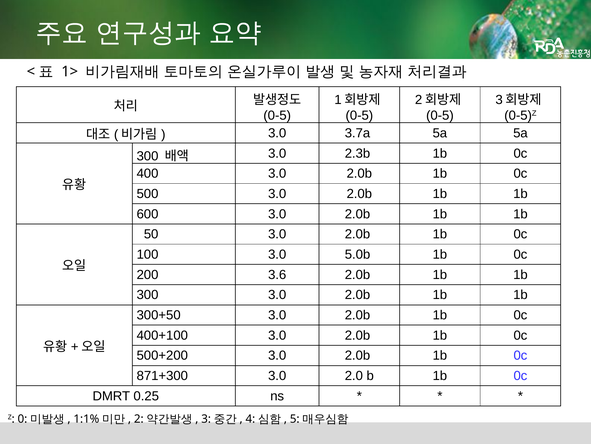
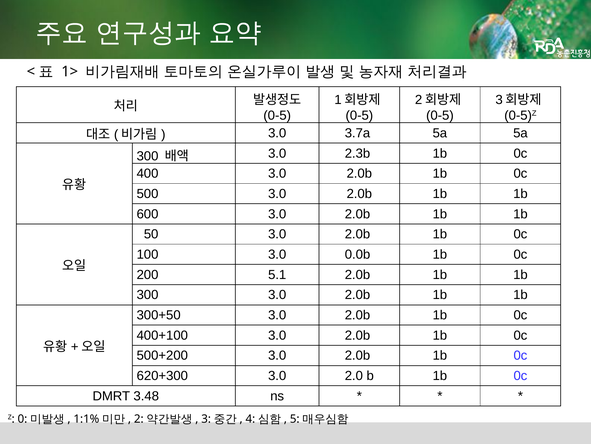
5.0b: 5.0b -> 0.0b (358, 254)
3.6: 3.6 -> 5.1 (277, 274)
871+300: 871+300 -> 620+300 (162, 375)
0.25: 0.25 -> 3.48 (146, 395)
